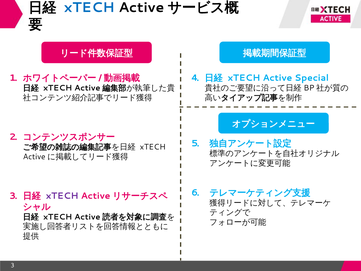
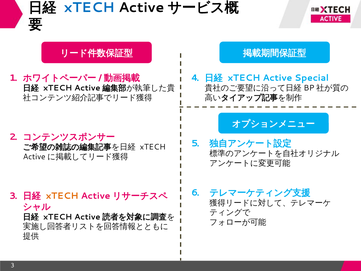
xTECH colour: purple -> orange (62, 196)
